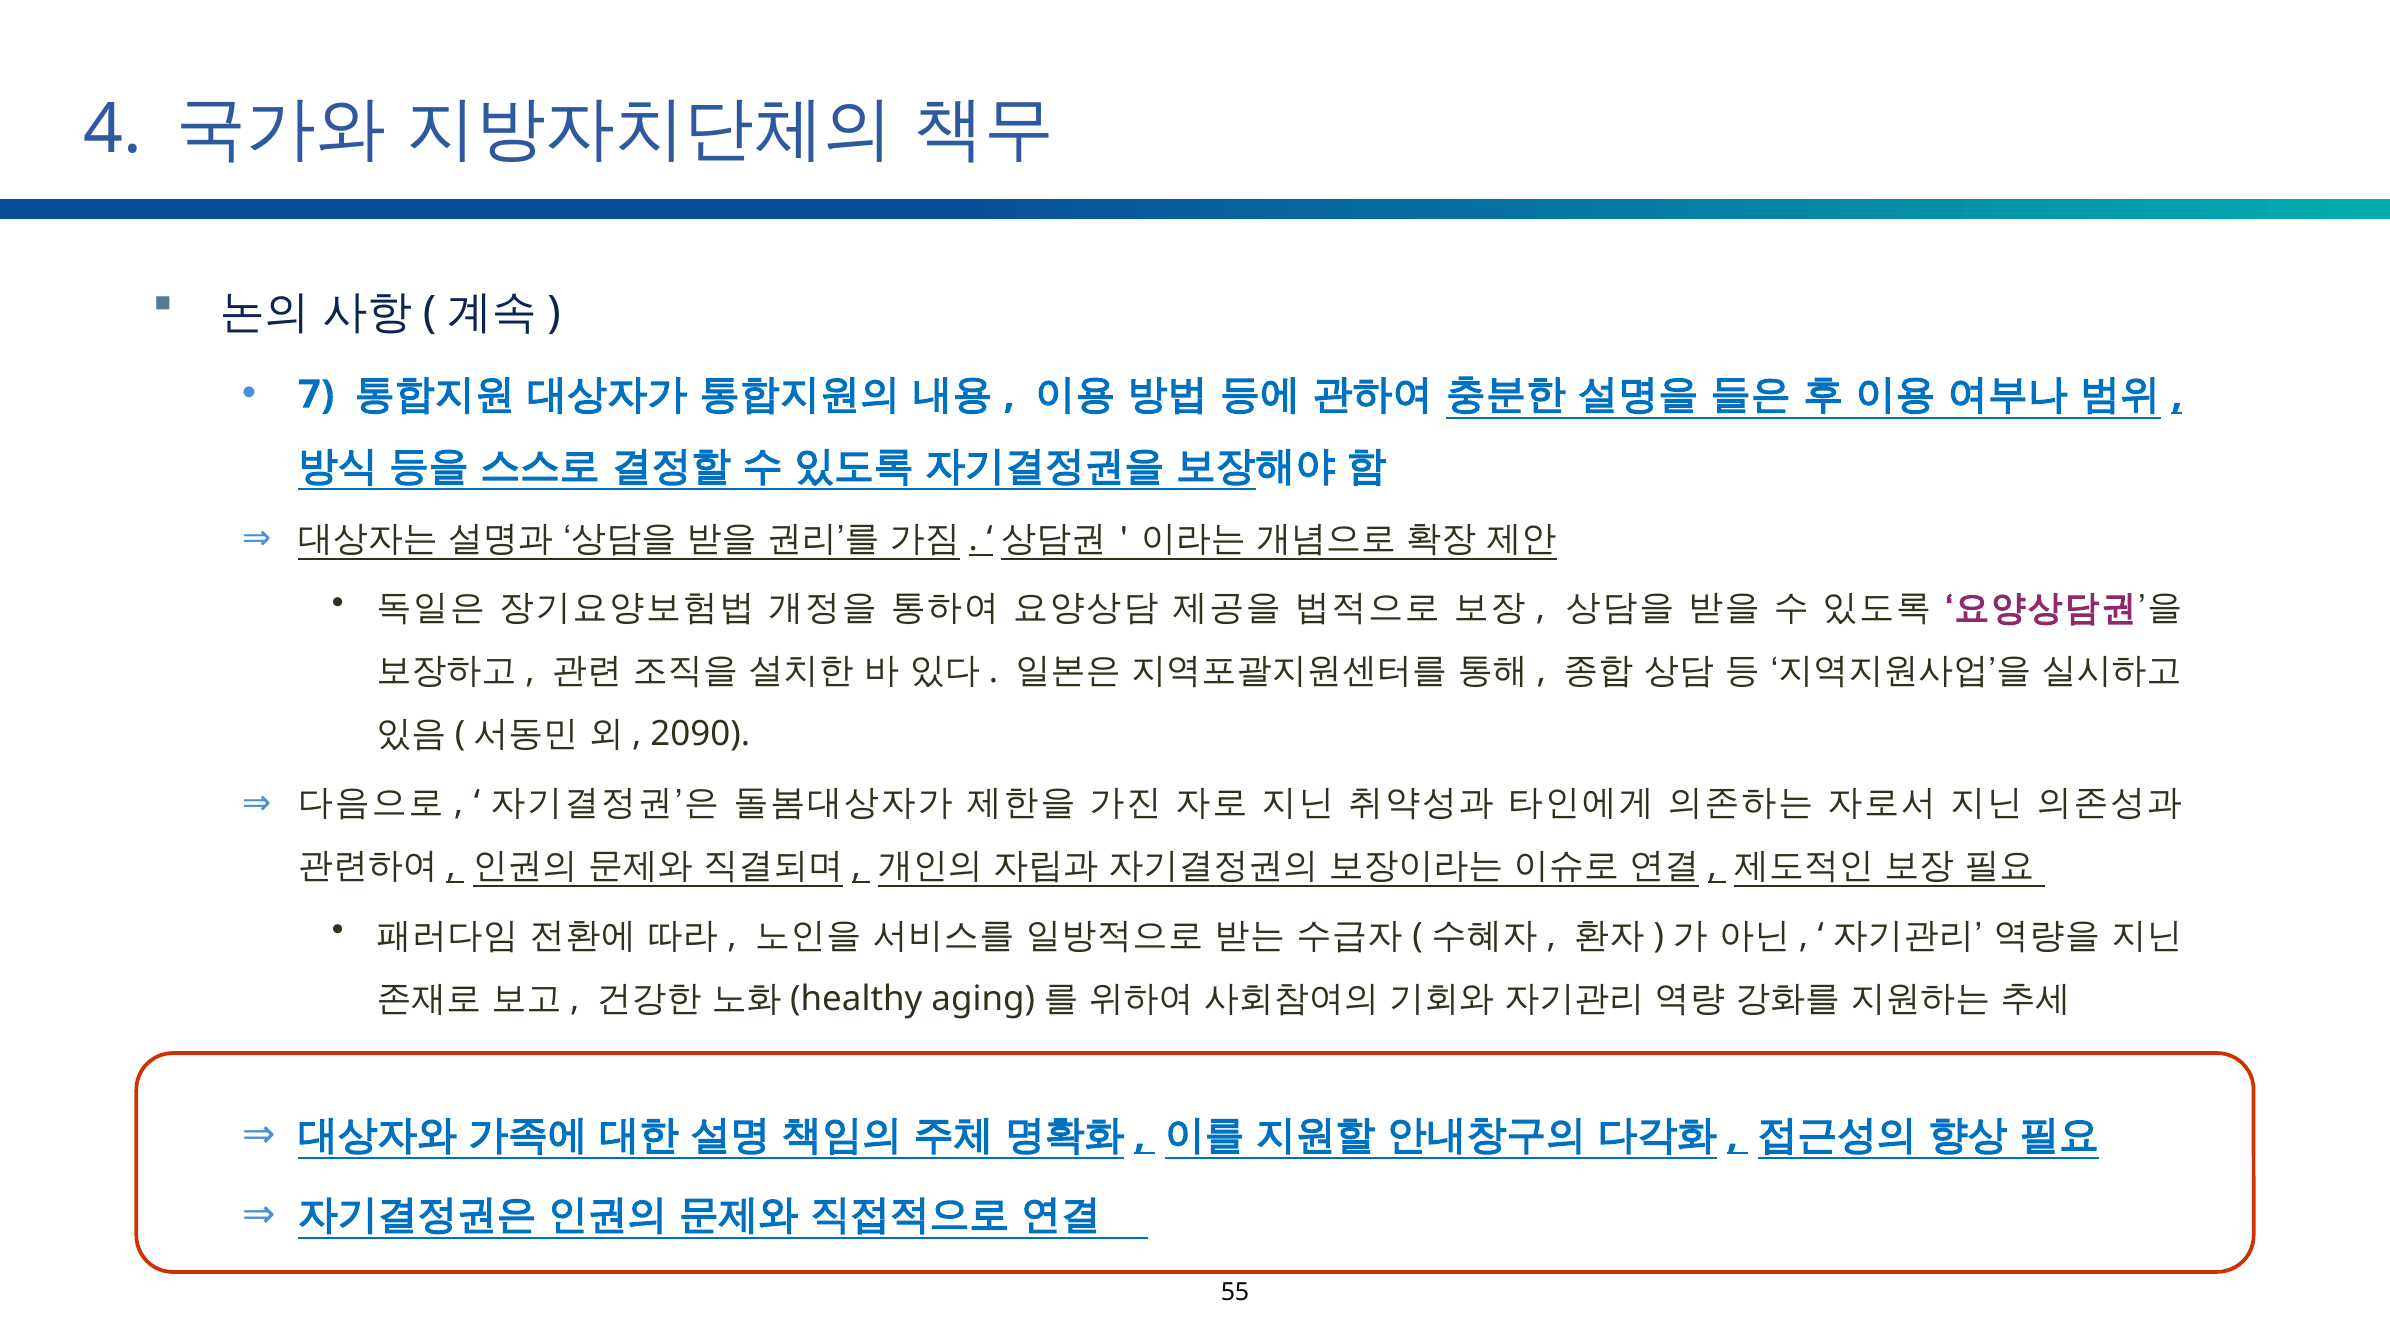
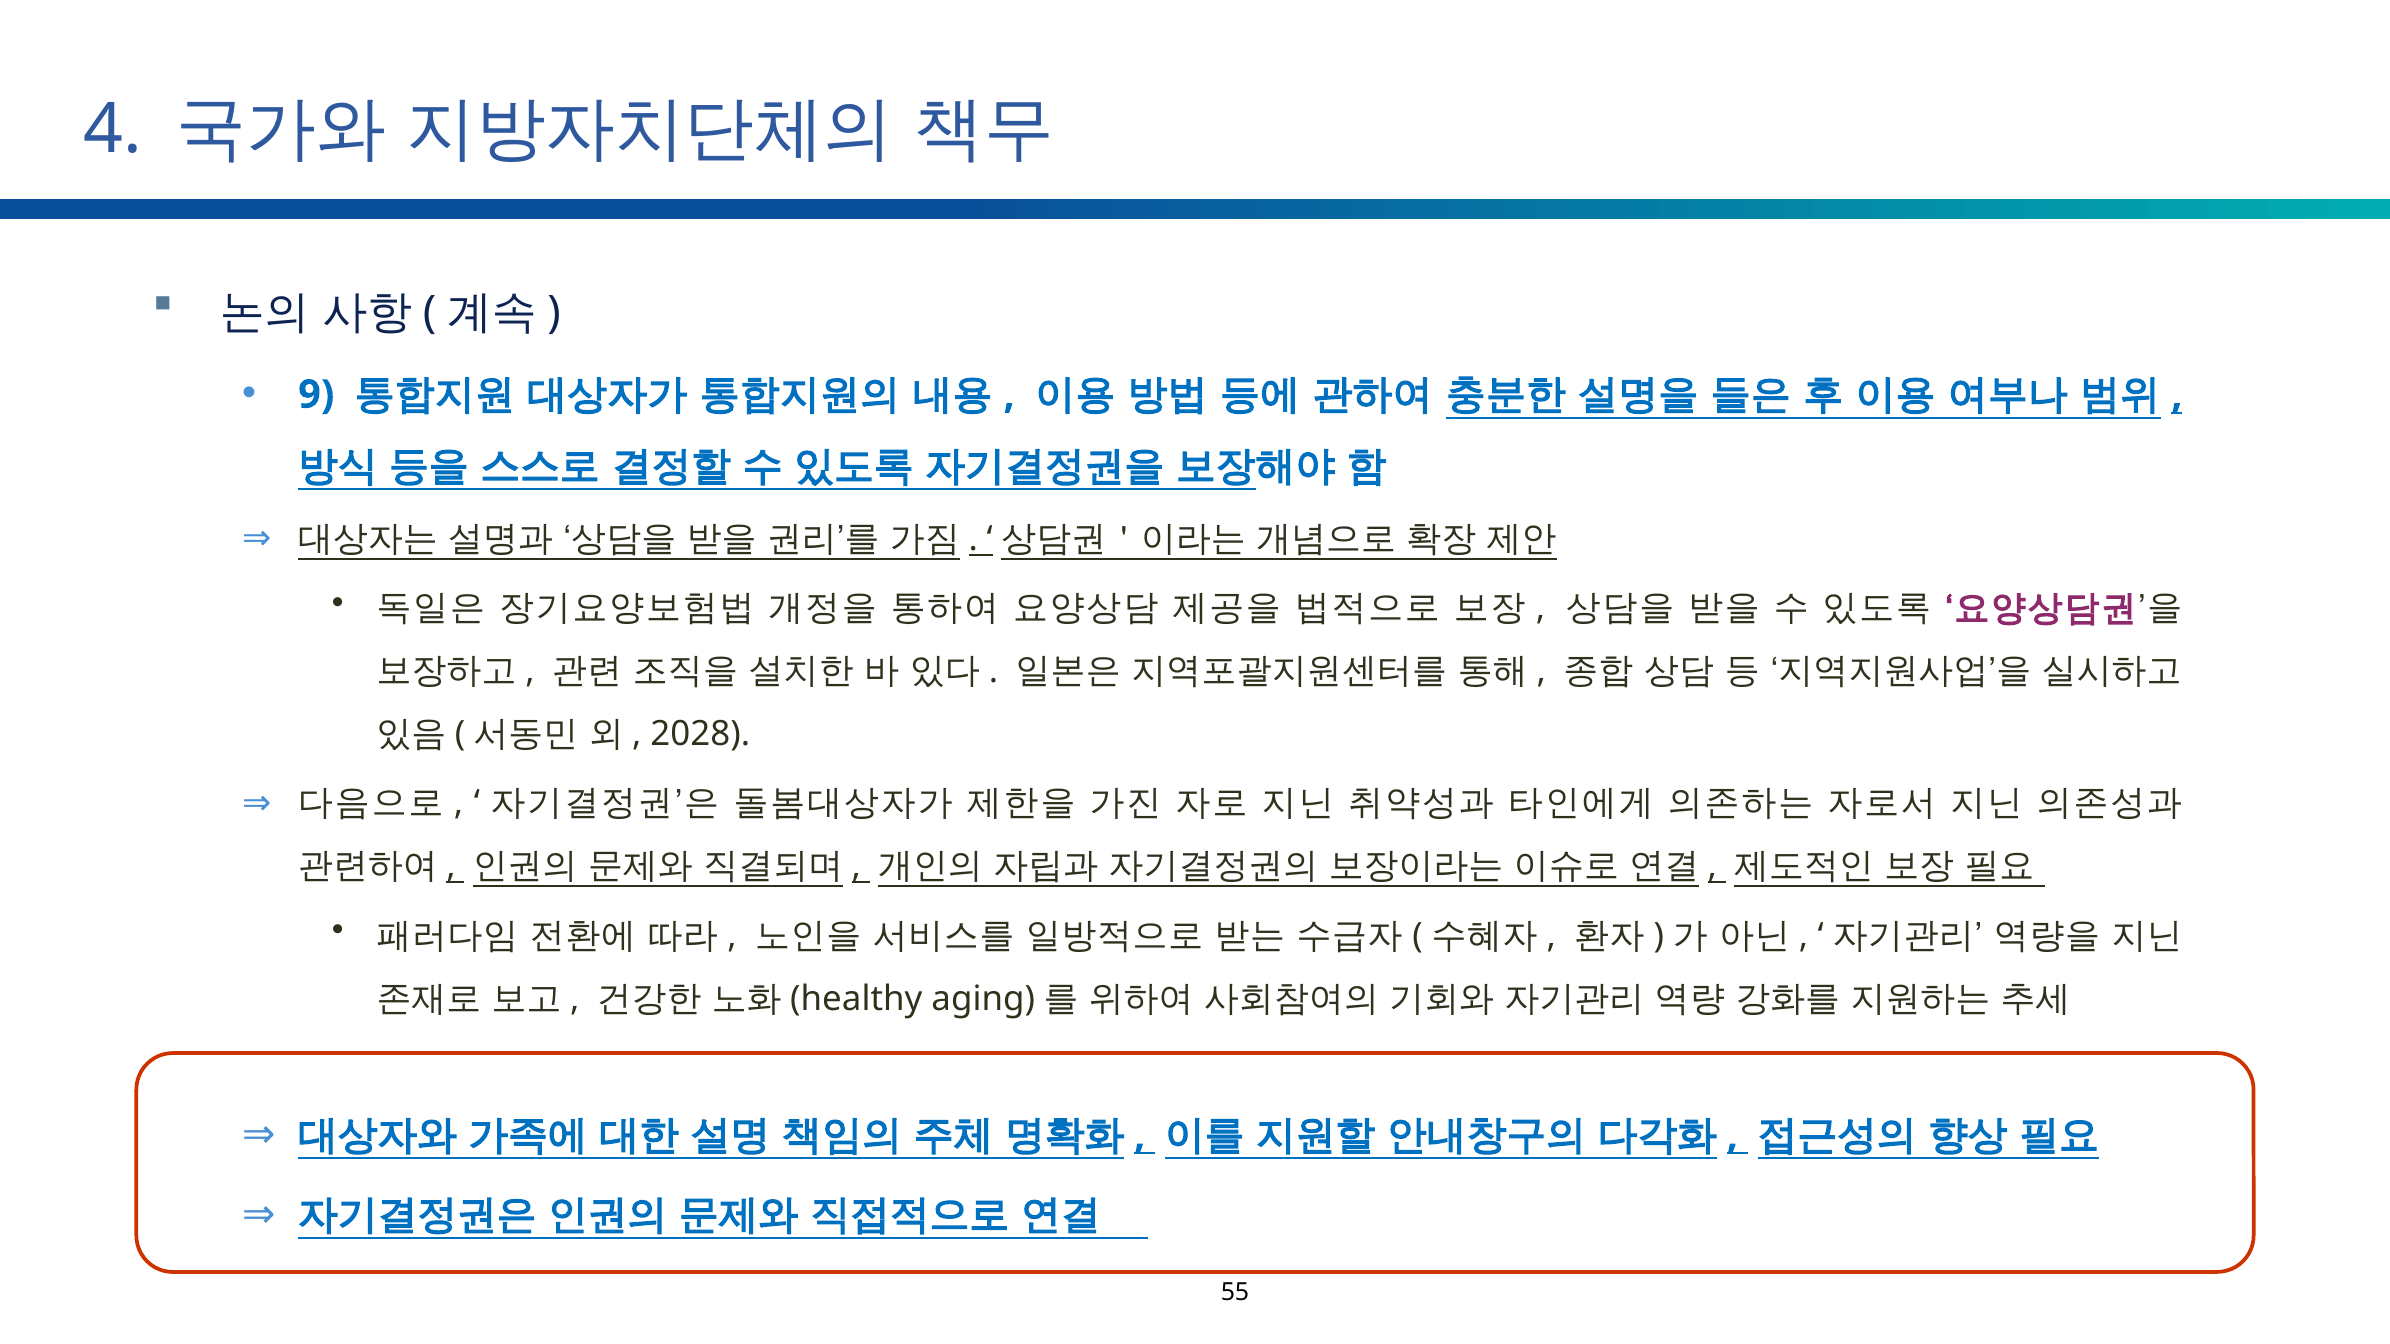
7: 7 -> 9 (316, 395)
2090: 2090 -> 2028 (700, 734)
